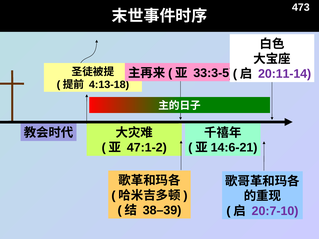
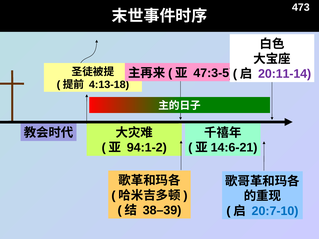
33:3-5: 33:3-5 -> 47:3-5 (213, 73)
47:1-2: 47:1-2 -> 94:1-2 (147, 148)
20:7-10 colour: purple -> blue (275, 211)
